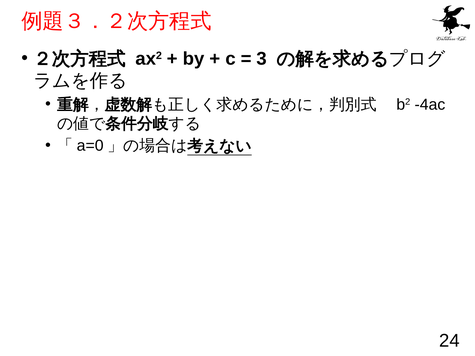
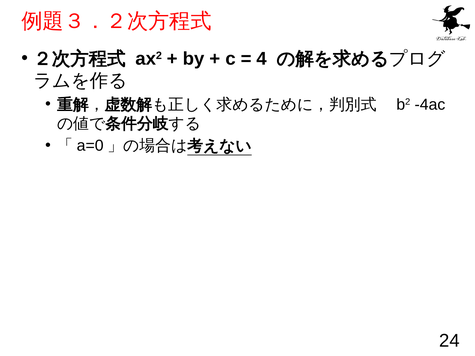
3: 3 -> 4 (262, 59)
